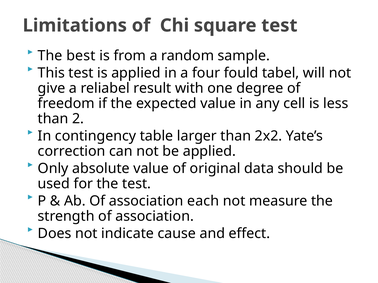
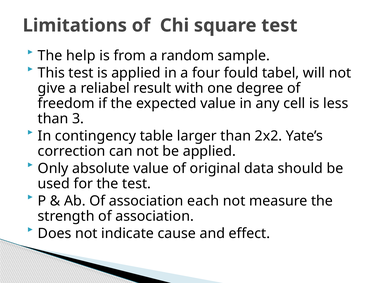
best: best -> help (81, 56)
2: 2 -> 3 (78, 119)
